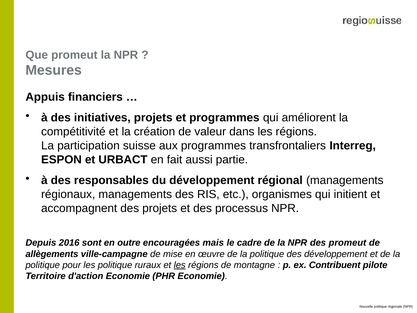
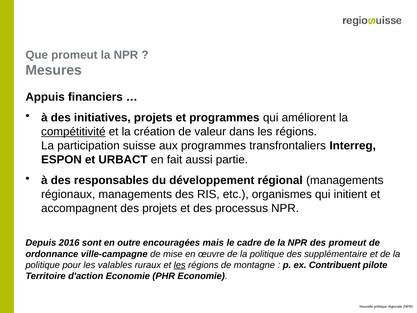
compétitivité underline: none -> present (73, 132)
allègements: allègements -> ordonnance (52, 254)
des développement: développement -> supplémentaire (336, 254)
les politique: politique -> valables (115, 265)
